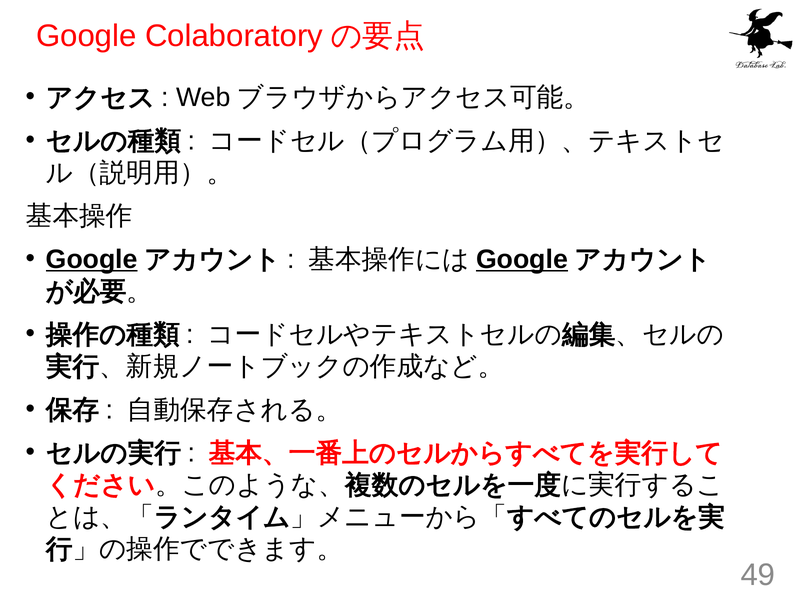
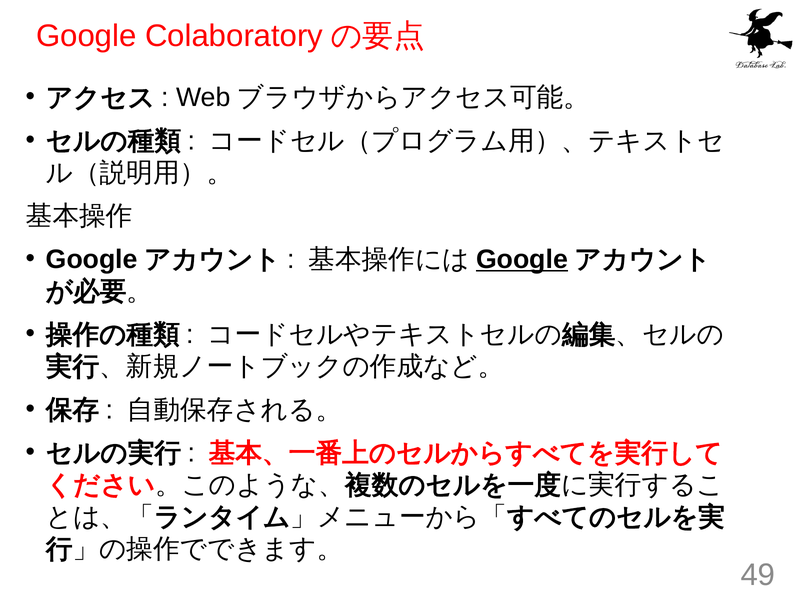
Google underline: present -> none (92, 259)
